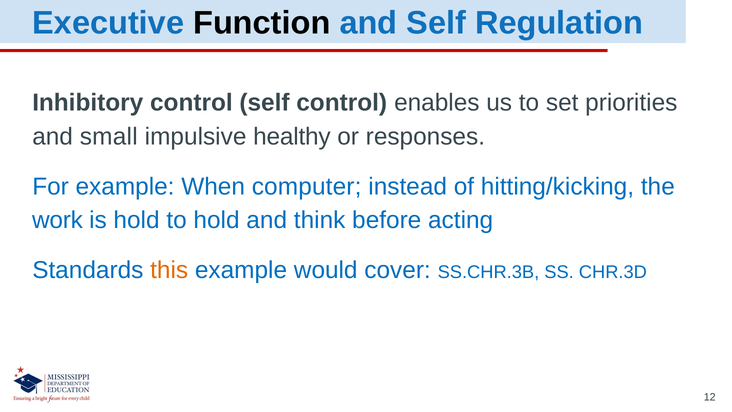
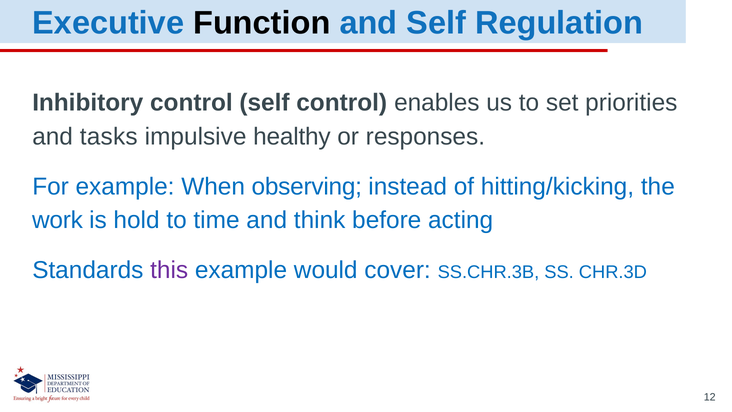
small: small -> tasks (109, 136)
computer: computer -> observing (307, 186)
to hold: hold -> time (217, 220)
this colour: orange -> purple (169, 270)
